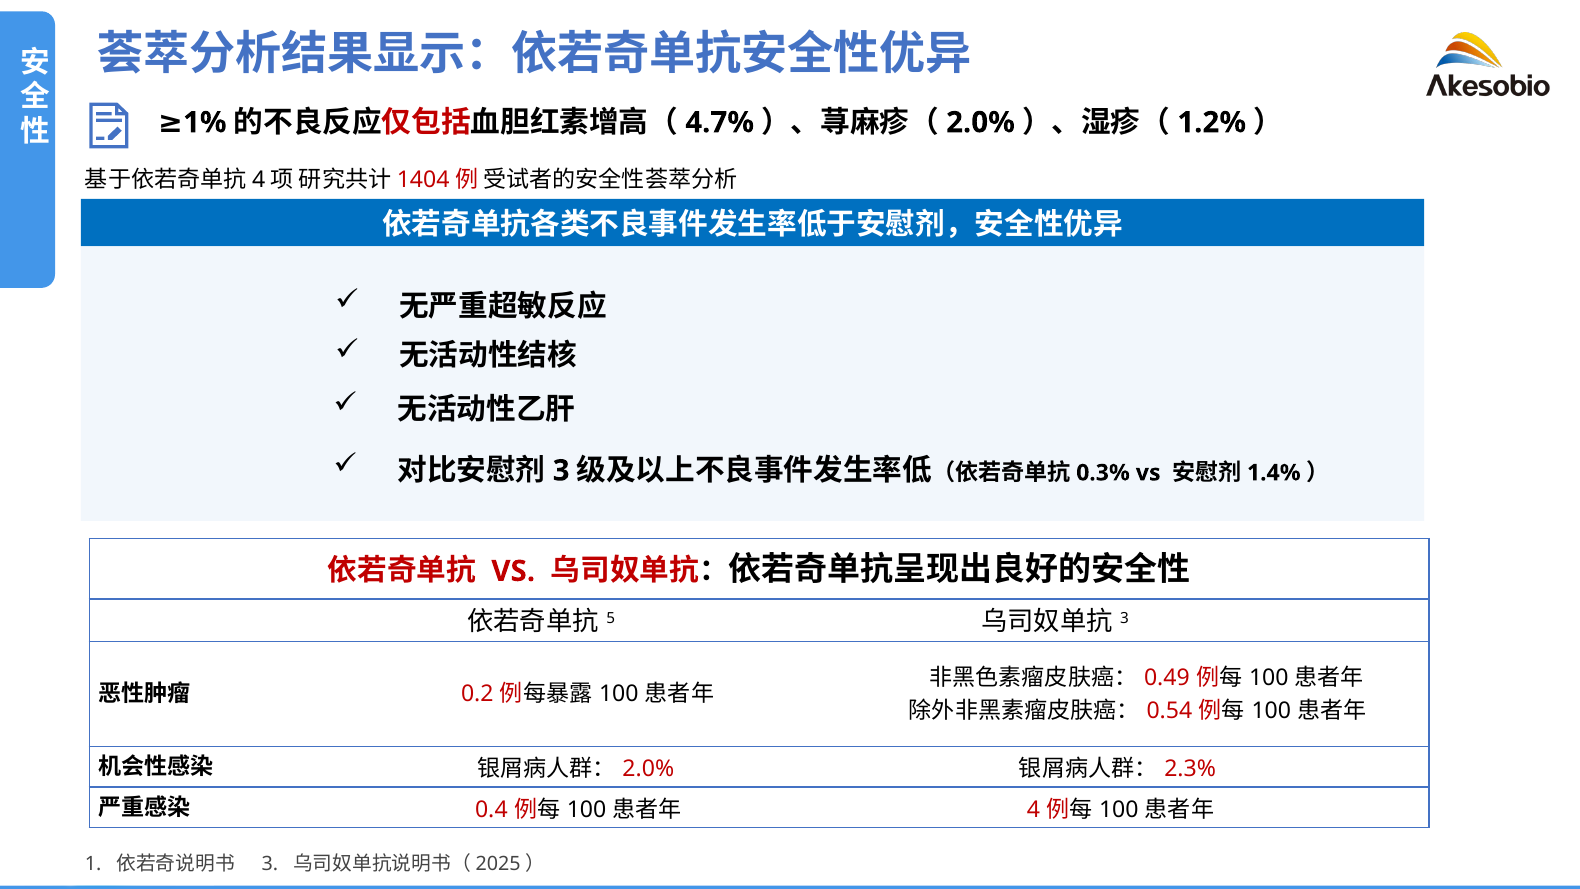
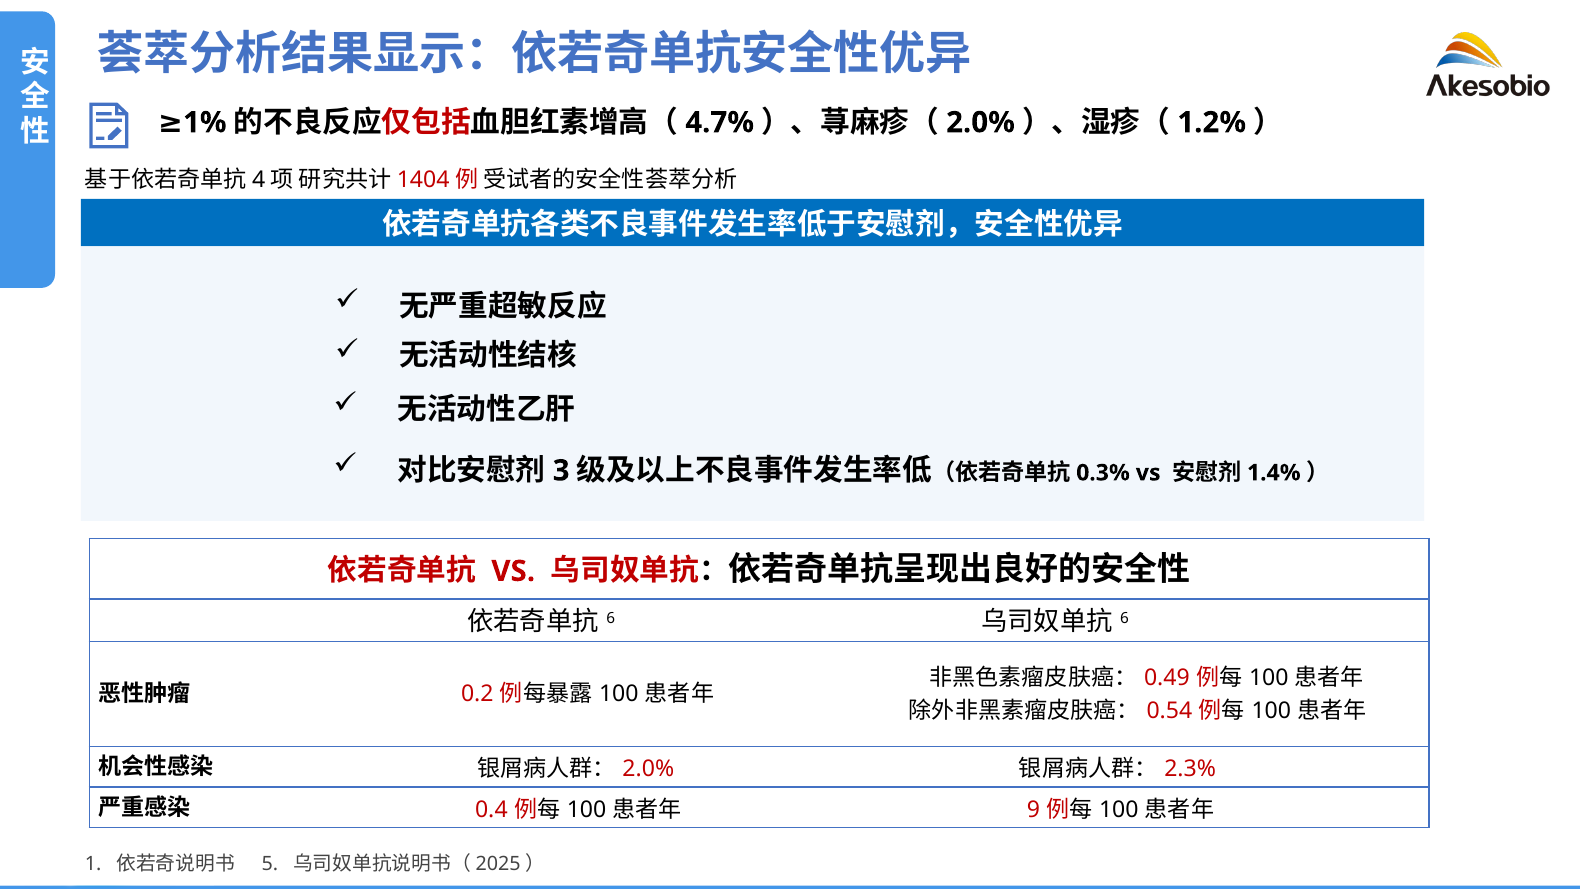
5: 5 -> 6 (611, 618)
3: 3 -> 6 (1125, 618)
4: 4 -> 9 (1033, 810)
3: 3 -> 5 (270, 864)
